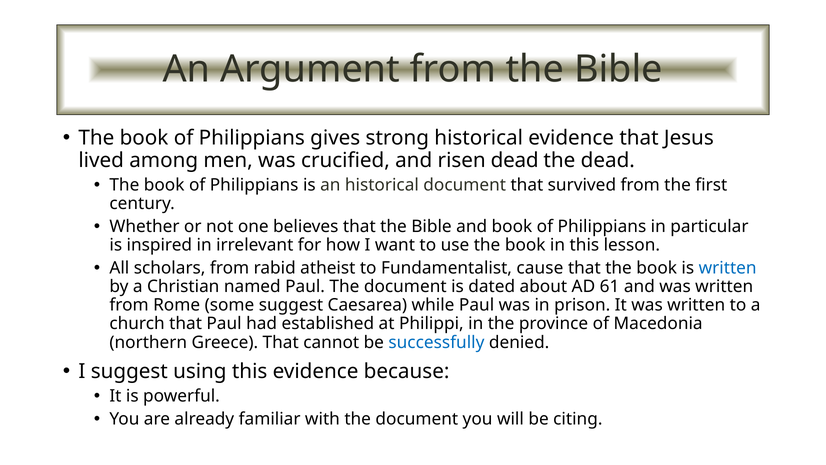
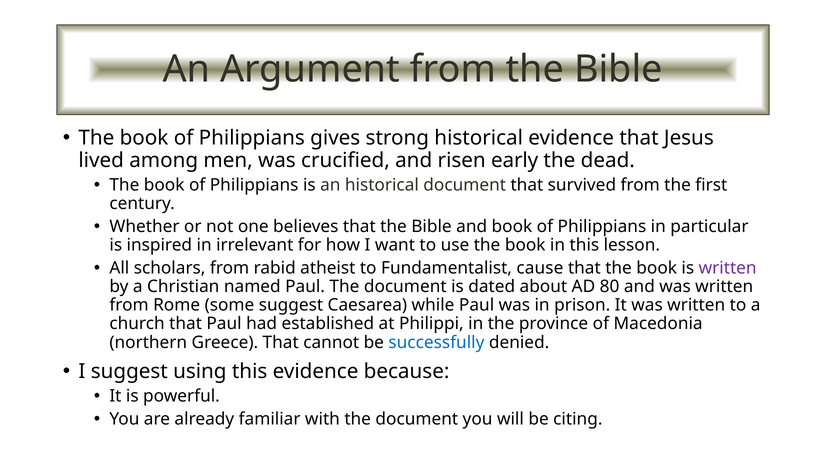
risen dead: dead -> early (515, 160)
written colour: blue -> purple (728, 268)
61: 61 -> 80 (610, 286)
